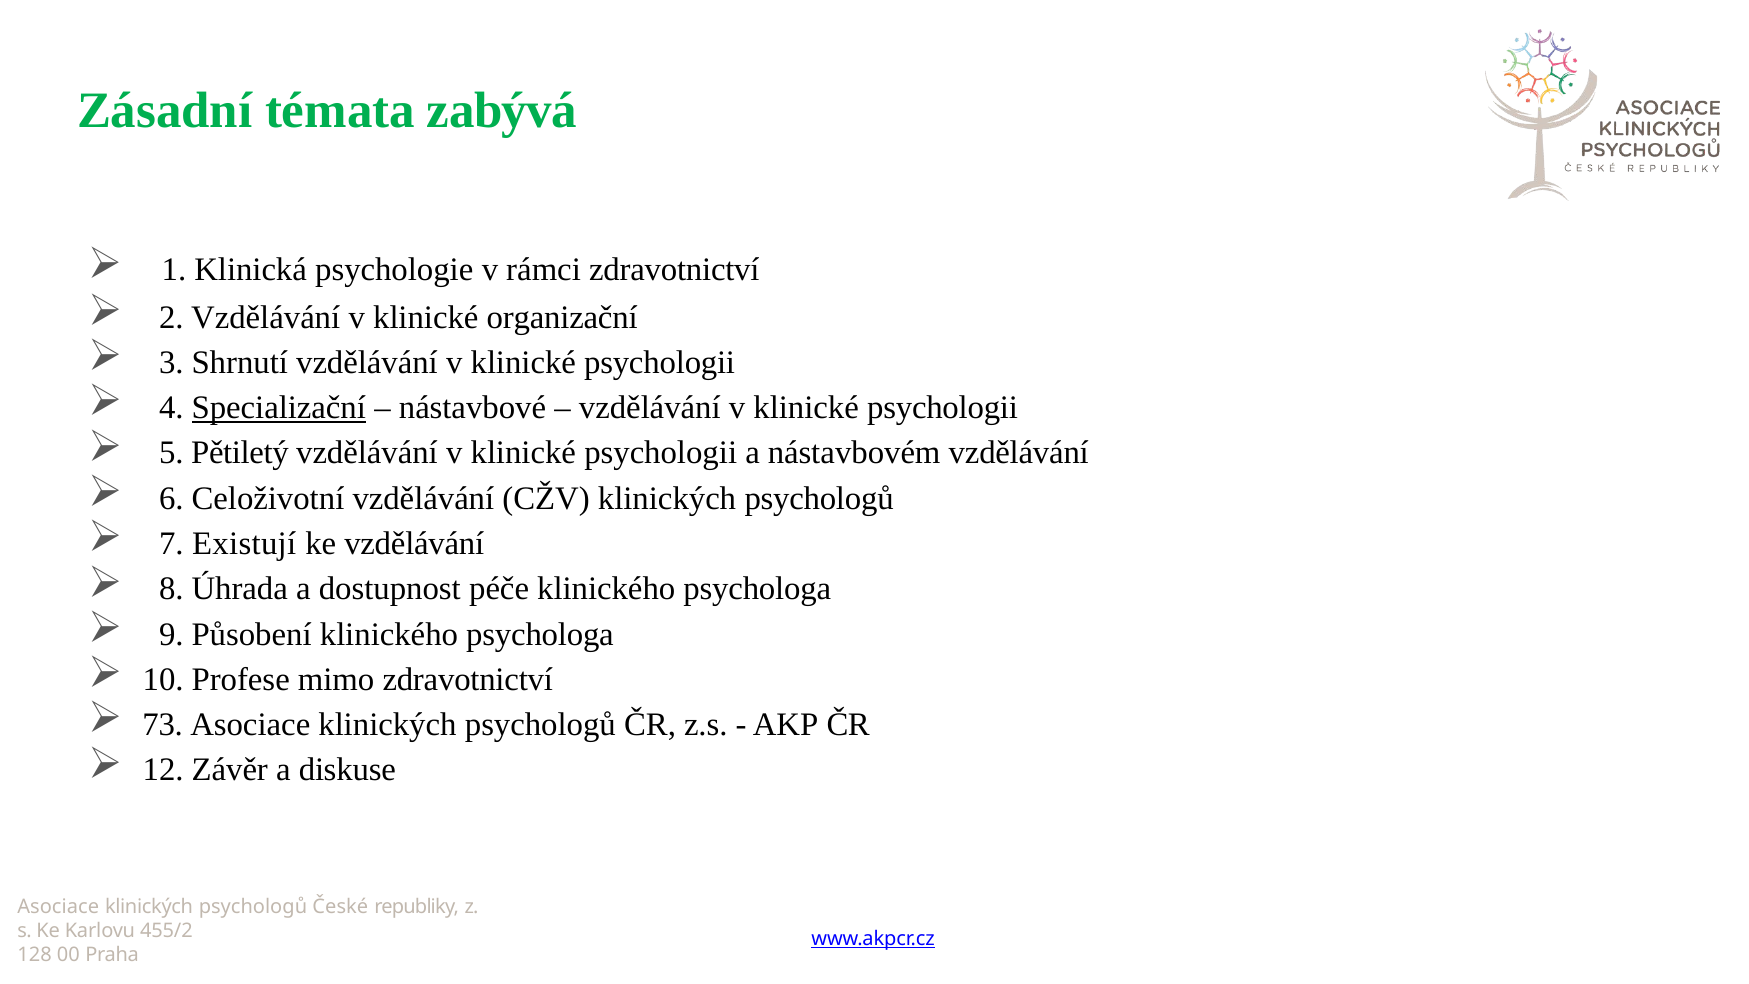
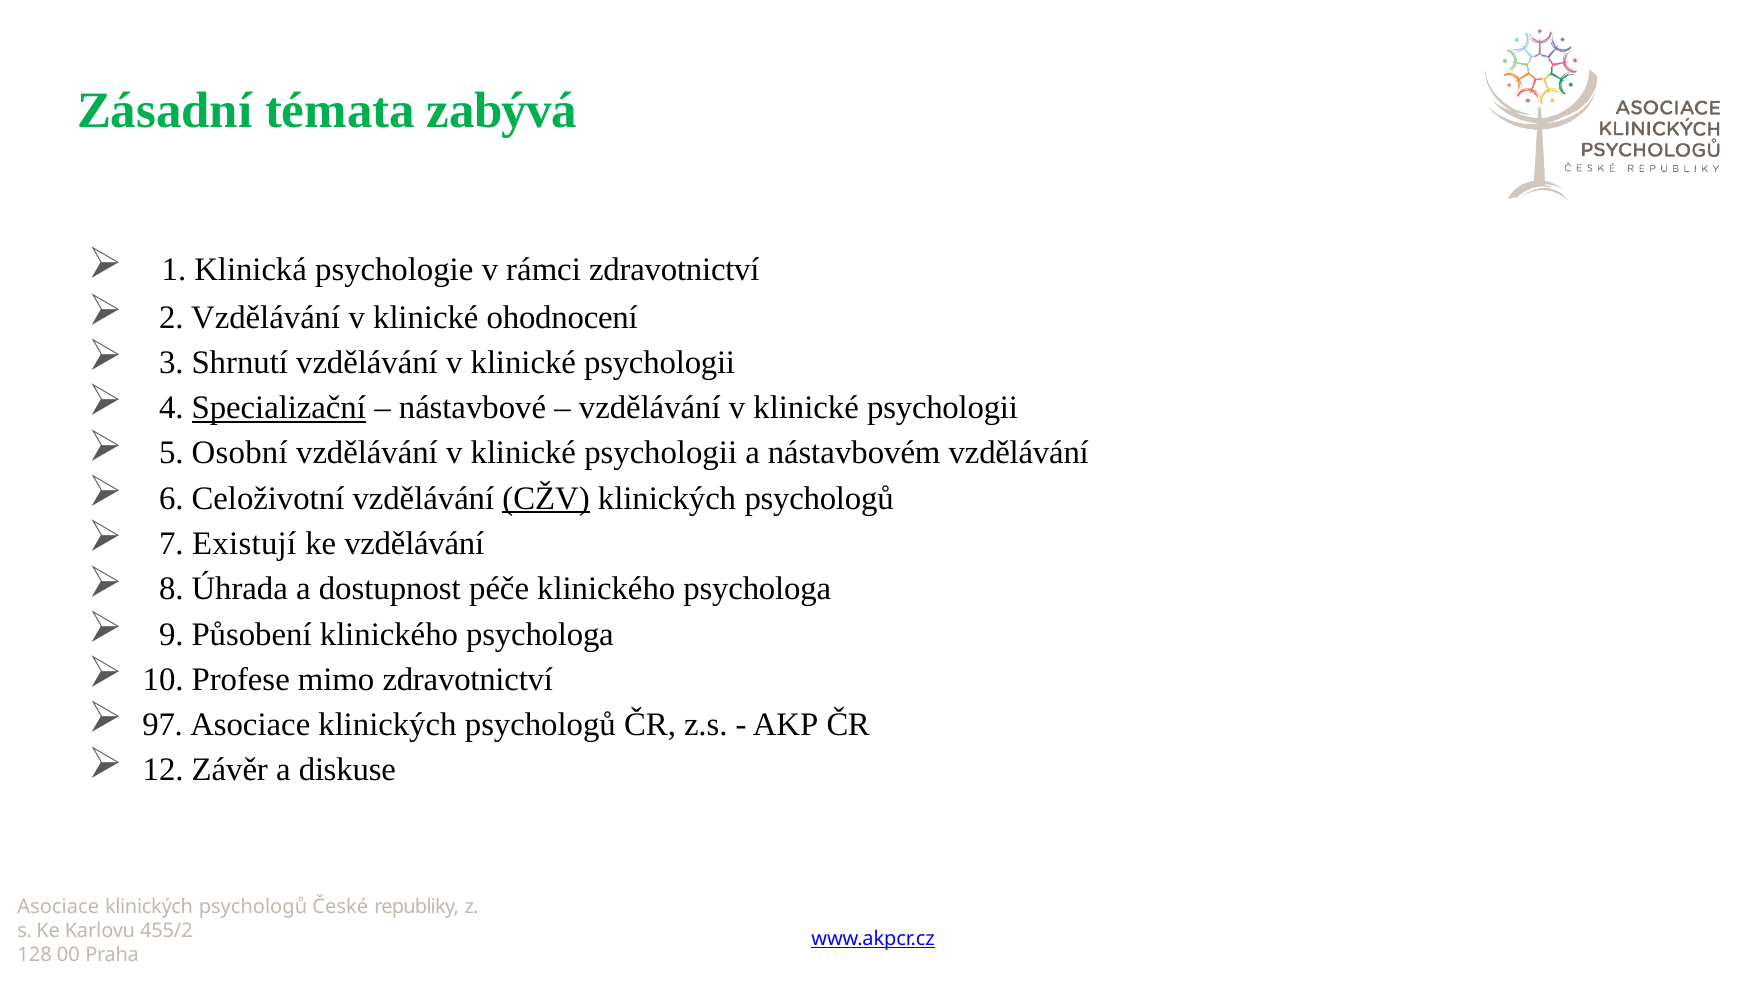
organizační: organizační -> ohodnocení (562, 317)
Pětiletý: Pětiletý -> Osobní (240, 453)
CŽV underline: none -> present (546, 498)
73: 73 -> 97 (163, 725)
